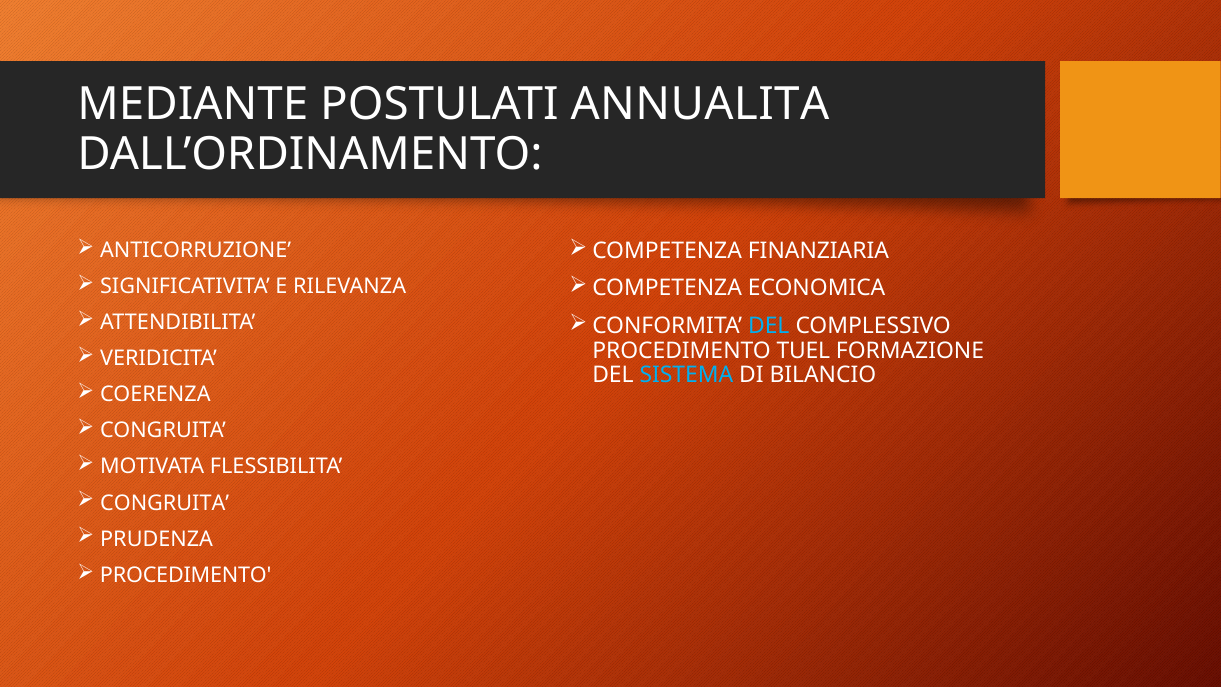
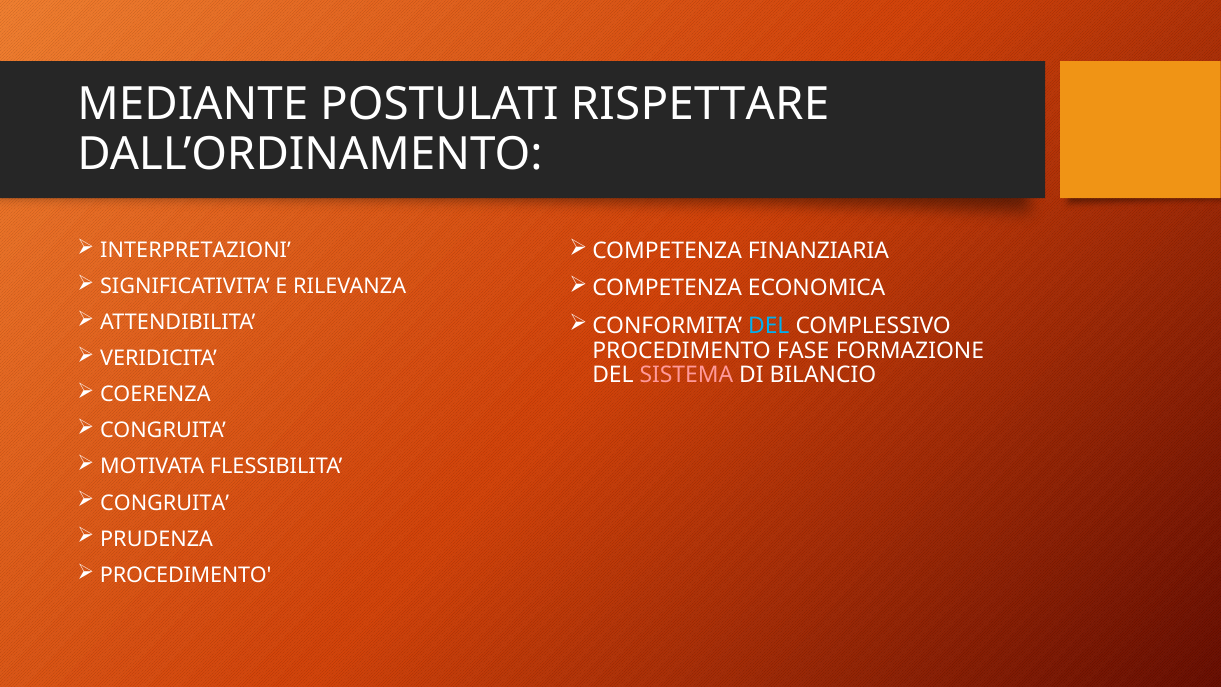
ANNUALITA: ANNUALITA -> RISPETTARE (700, 105)
ANTICORRUZIONE: ANTICORRUZIONE -> INTERPRETAZIONI (196, 250)
TUEL: TUEL -> FASE (803, 350)
SISTEMA colour: light blue -> pink (686, 375)
